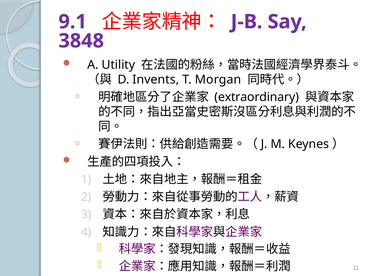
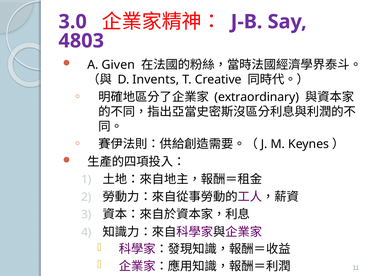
9.1: 9.1 -> 3.0 (73, 22)
3848: 3848 -> 4803 (81, 41)
Utility: Utility -> Given (118, 65)
Morgan: Morgan -> Creative (218, 80)
